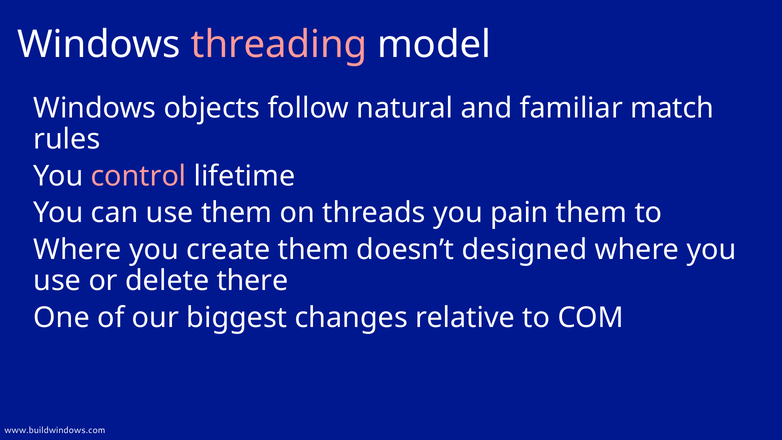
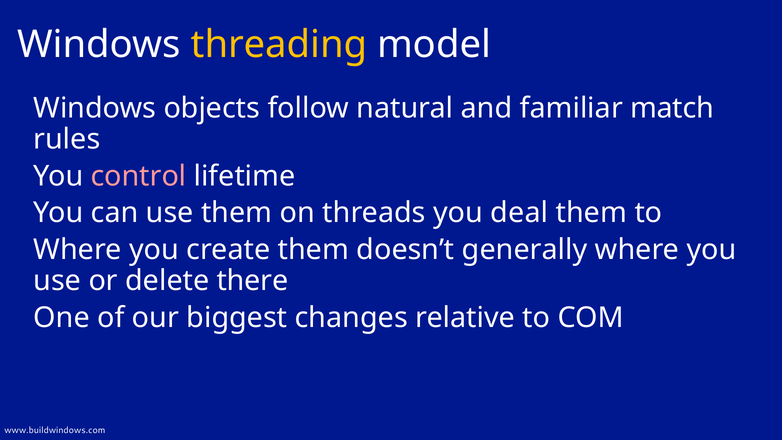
threading colour: pink -> yellow (279, 44)
pain: pain -> deal (519, 213)
designed: designed -> generally (525, 250)
